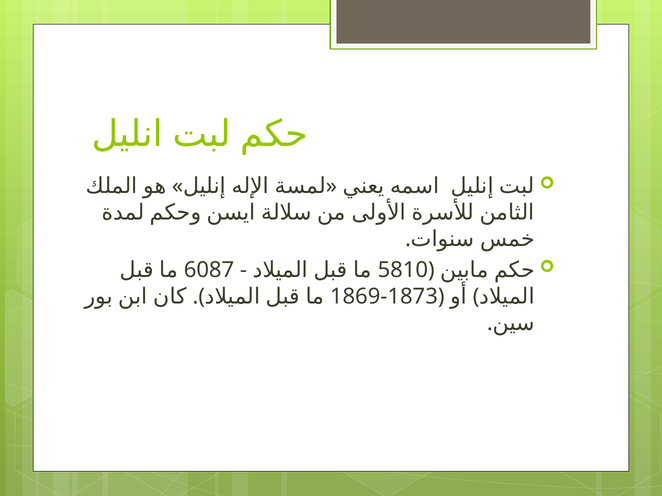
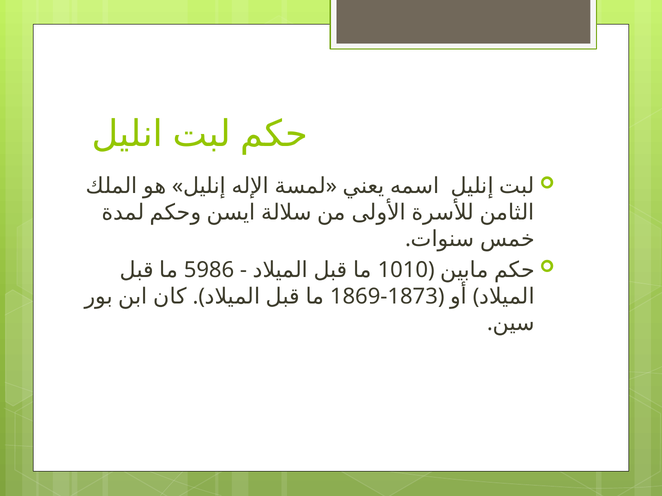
6087: 6087 -> 5986 (209, 270)
5810: 5810 -> 1010 (403, 270)
